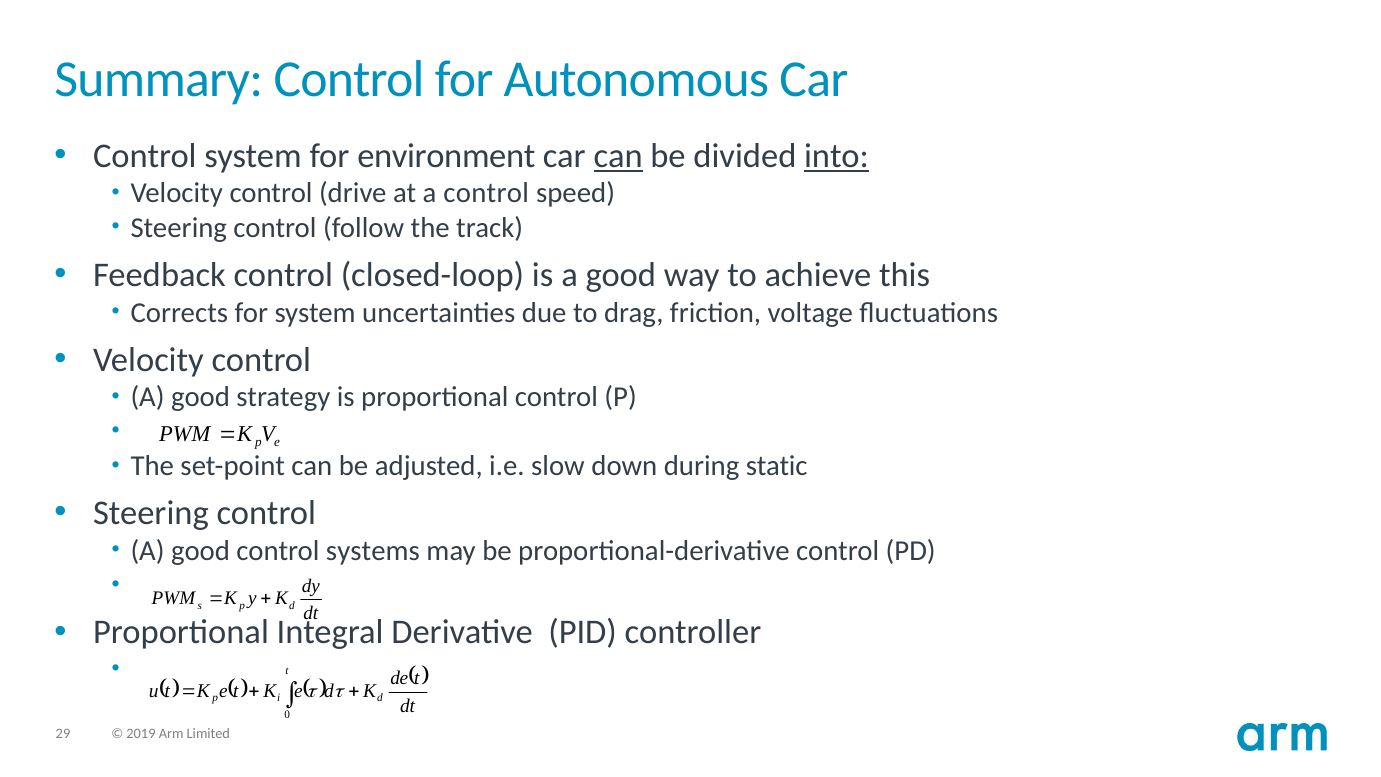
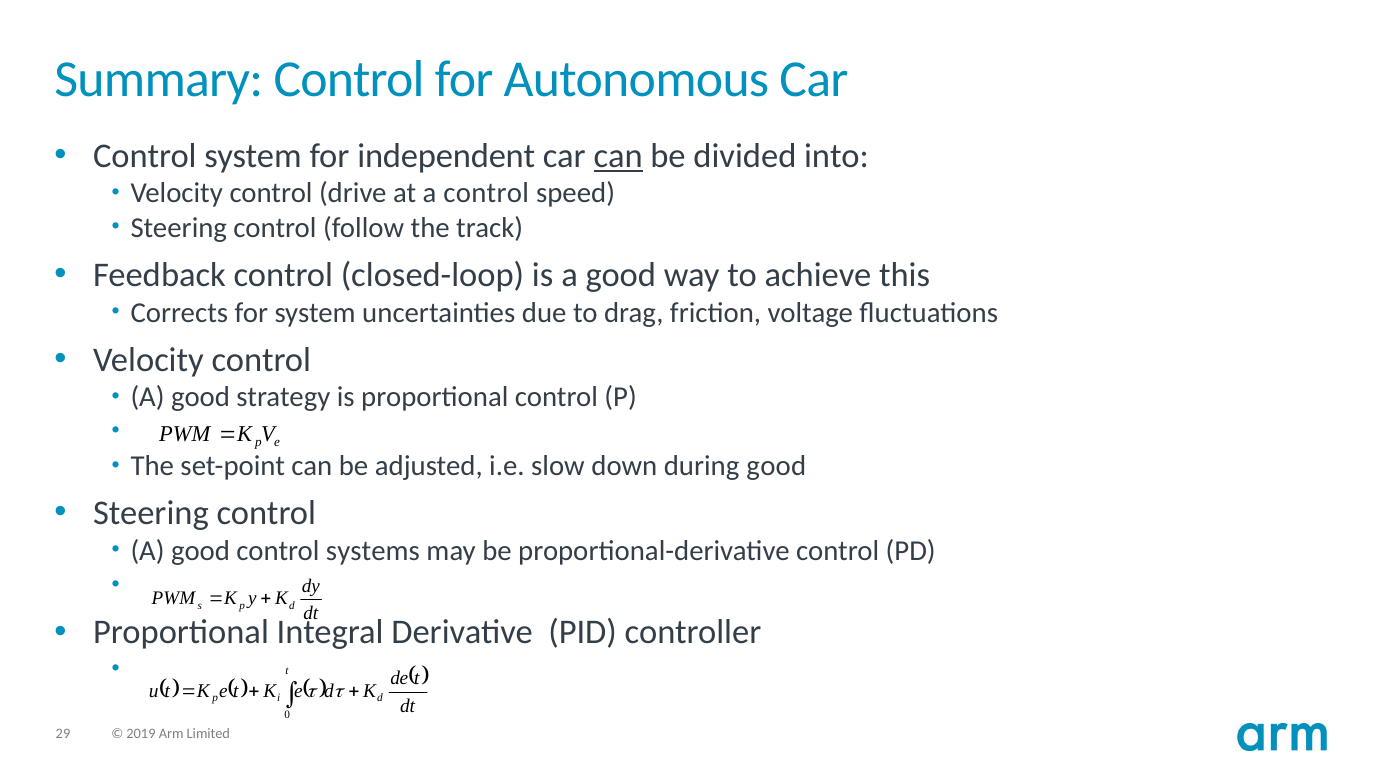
environment: environment -> independent (446, 156)
into underline: present -> none (836, 156)
during static: static -> good (776, 466)
